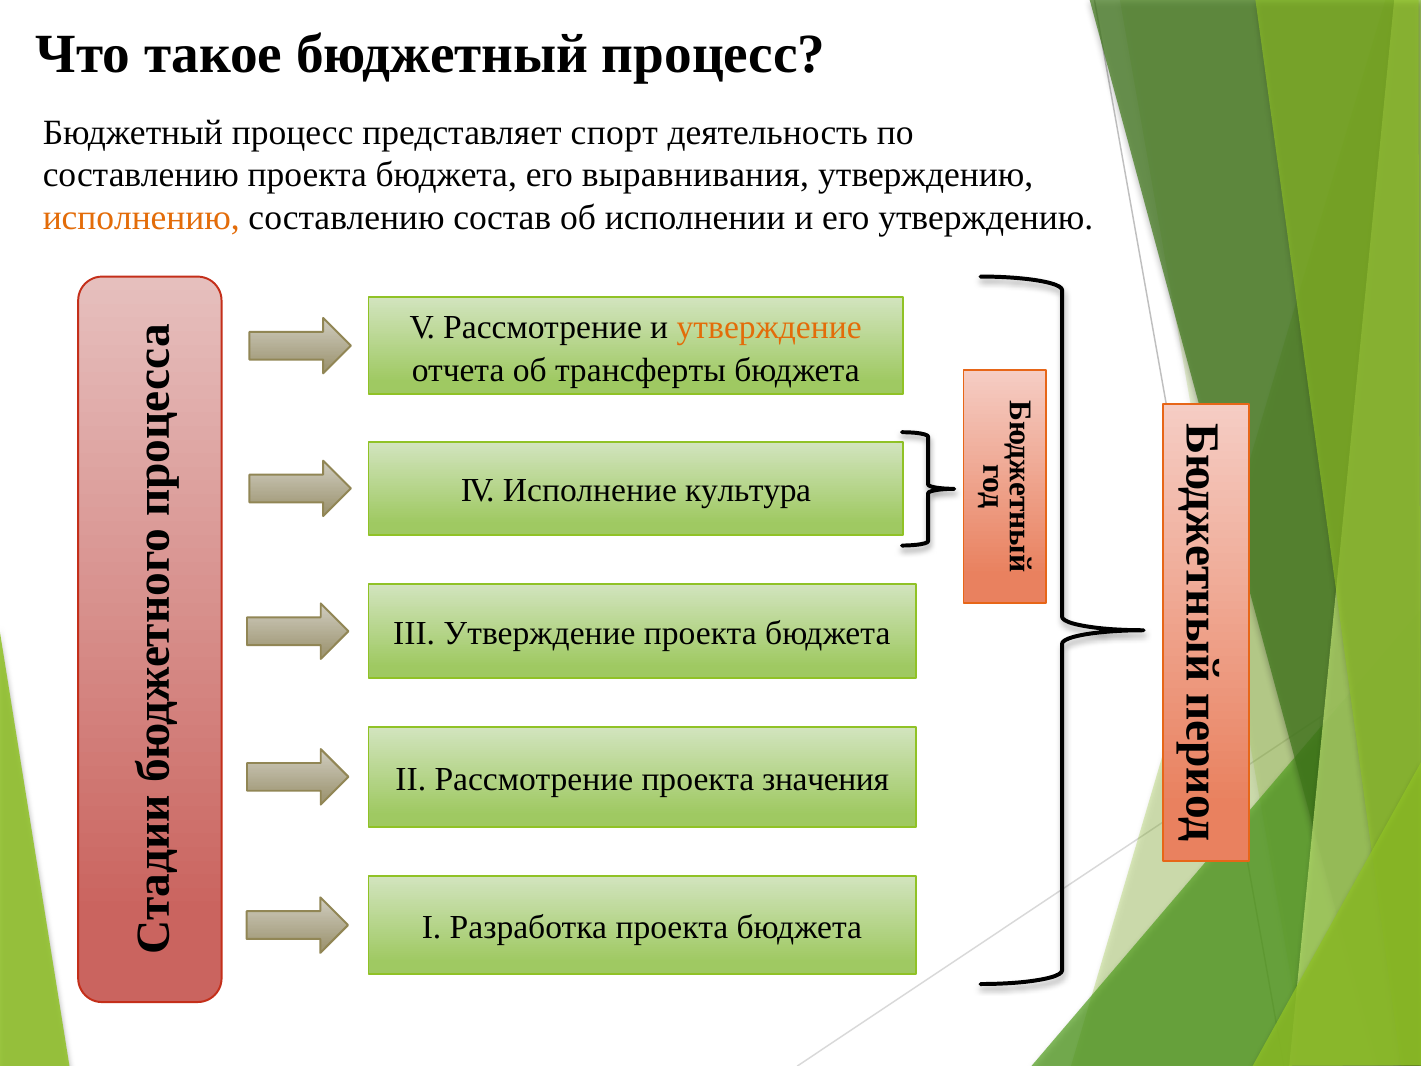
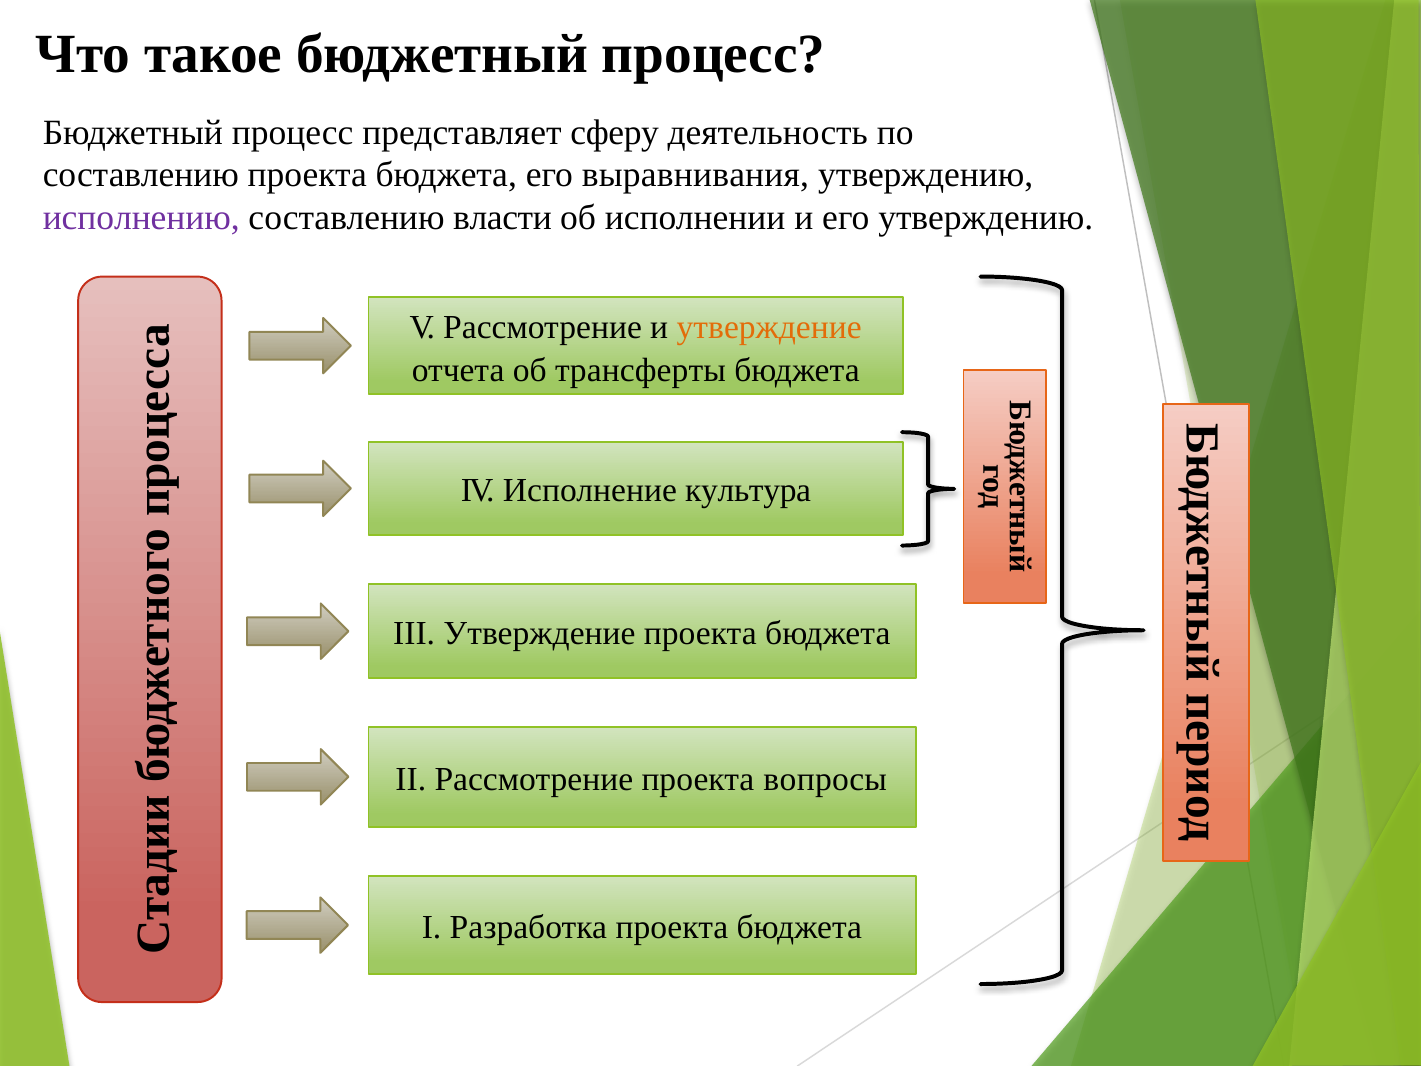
спорт: спорт -> сферу (615, 132)
исполнению colour: orange -> purple (141, 218)
состав: состав -> власти (503, 218)
значения: значения -> вопросы (825, 779)
